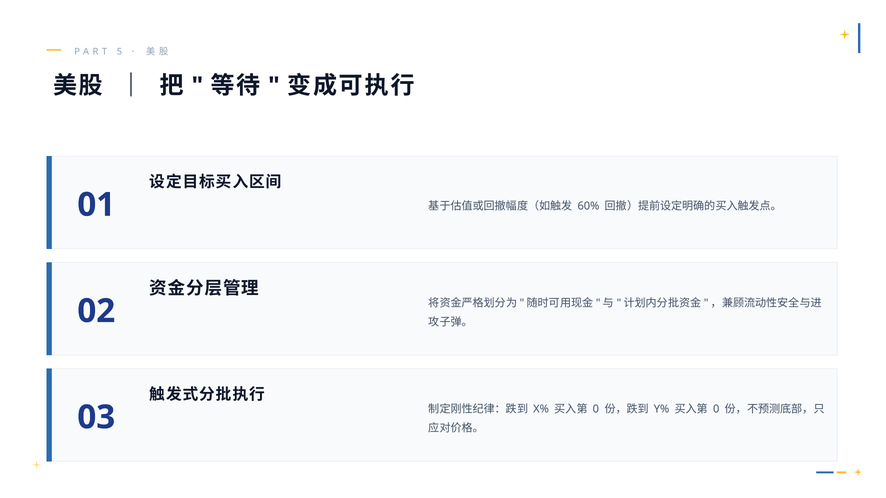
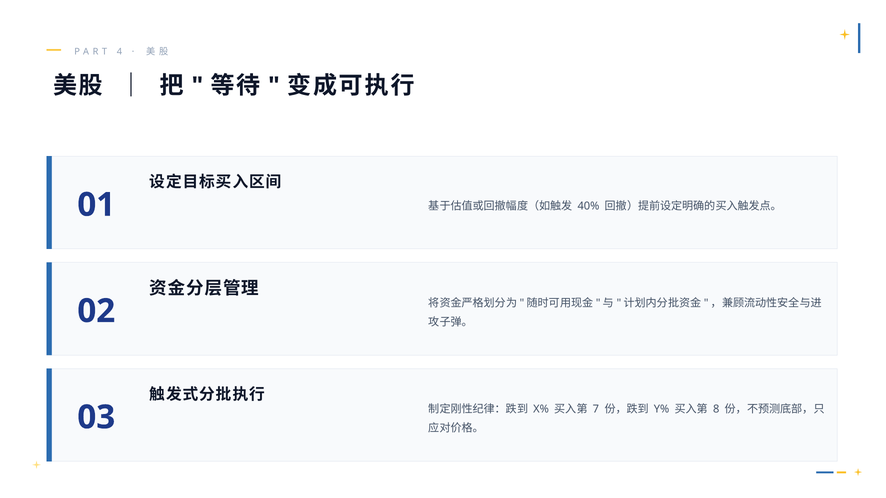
5: 5 -> 4 (120, 52)
60%: 60% -> 40% (588, 206)
0: 0 -> 7 (596, 409)
0: 0 -> 8 (716, 409)
